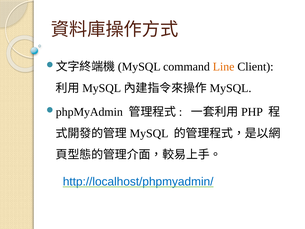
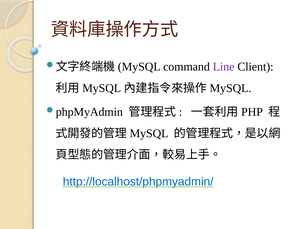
Line colour: orange -> purple (224, 67)
